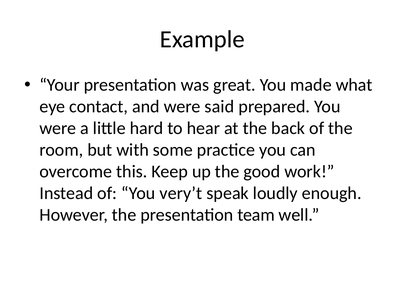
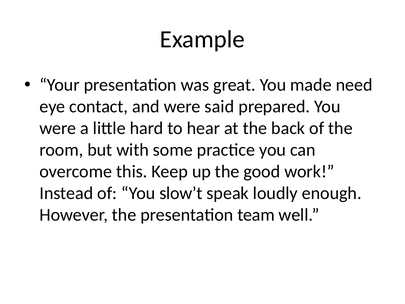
what: what -> need (354, 85)
very’t: very’t -> slow’t (181, 193)
